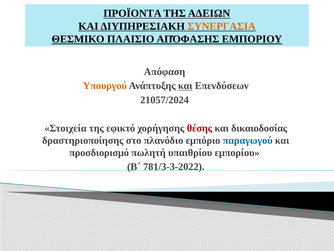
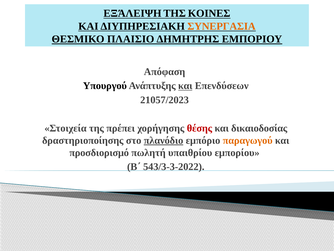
ΠΡΟΪΟΝΤΑ: ΠΡΟΪΟΝΤΑ -> ΕΞΆΛΕΙΨΗ (132, 13)
ΑΔΕΙΩΝ: ΑΔΕΙΩΝ -> ΚΟΙΝΕΣ (209, 13)
ΑΠΌΦΑΣΗΣ: ΑΠΌΦΑΣΗΣ -> ΔΗΜΗΤΡΗΣ (188, 39)
Υπουργού colour: orange -> black (105, 86)
21057/2024: 21057/2024 -> 21057/2023 (165, 100)
εφικτό: εφικτό -> πρέπει (121, 128)
πλανόδιο underline: none -> present (164, 140)
παραγωγού colour: blue -> orange (248, 140)
781/3-3-2022: 781/3-3-2022 -> 543/3-3-2022 (174, 167)
